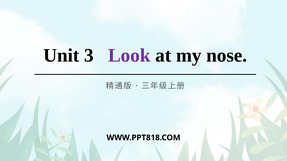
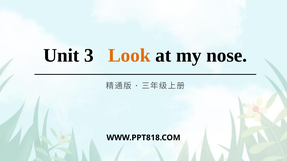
Look colour: purple -> orange (129, 56)
